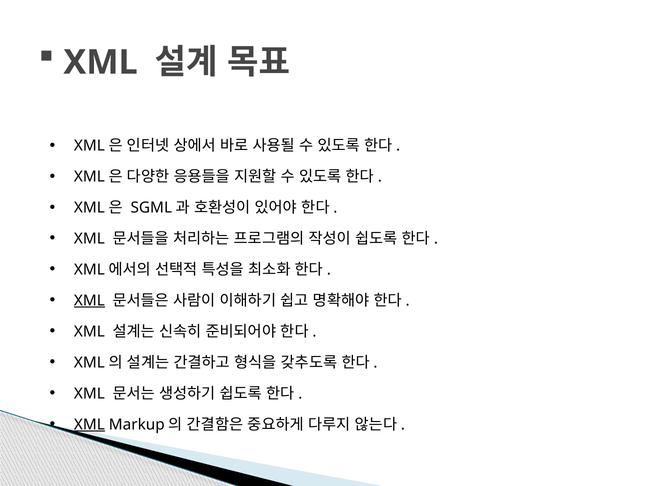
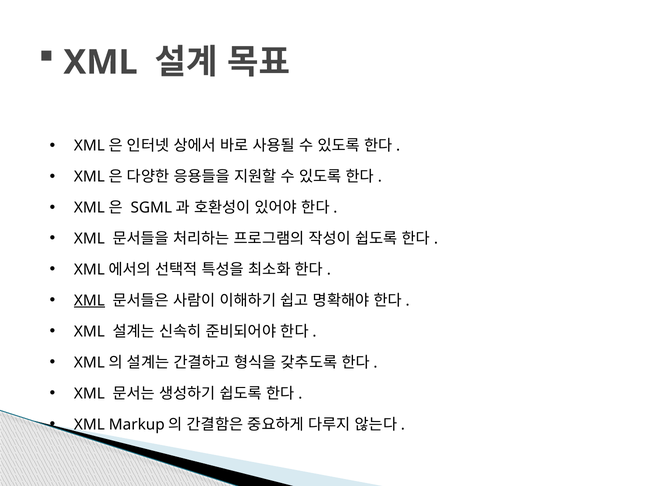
XML underline: present -> none (89, 424)
